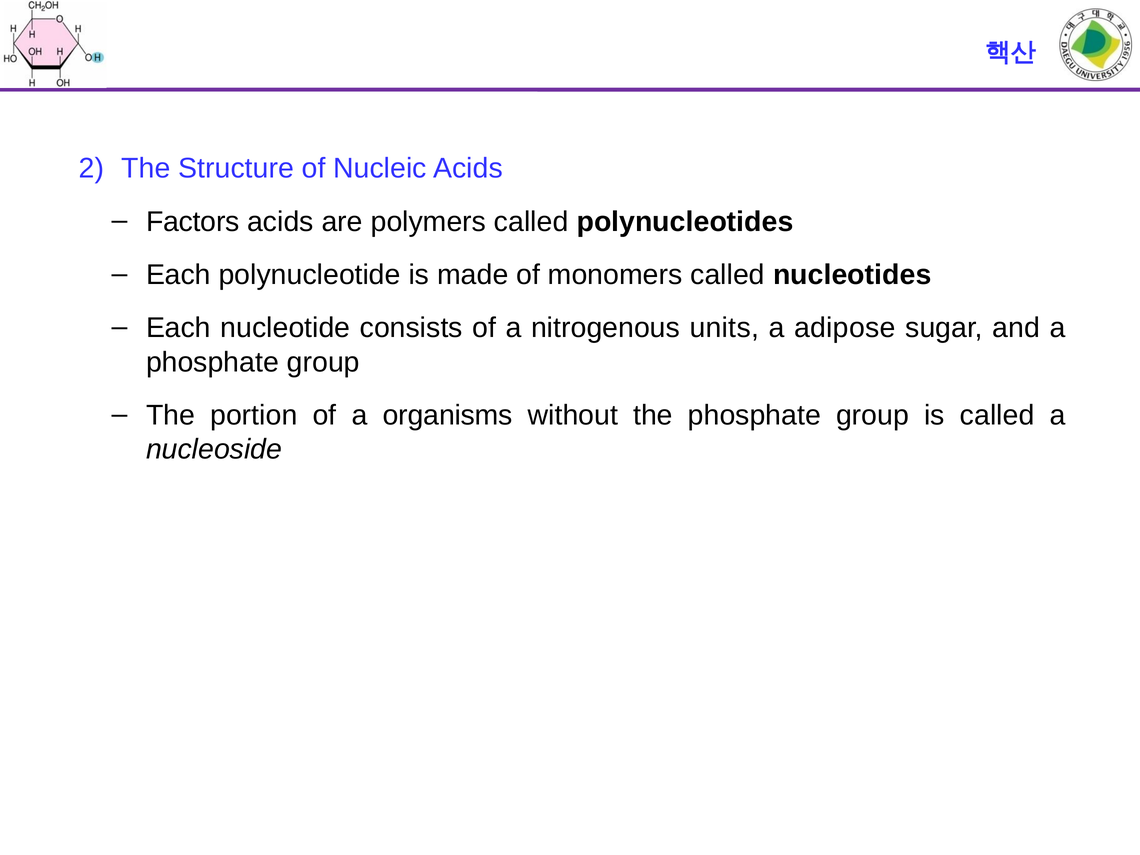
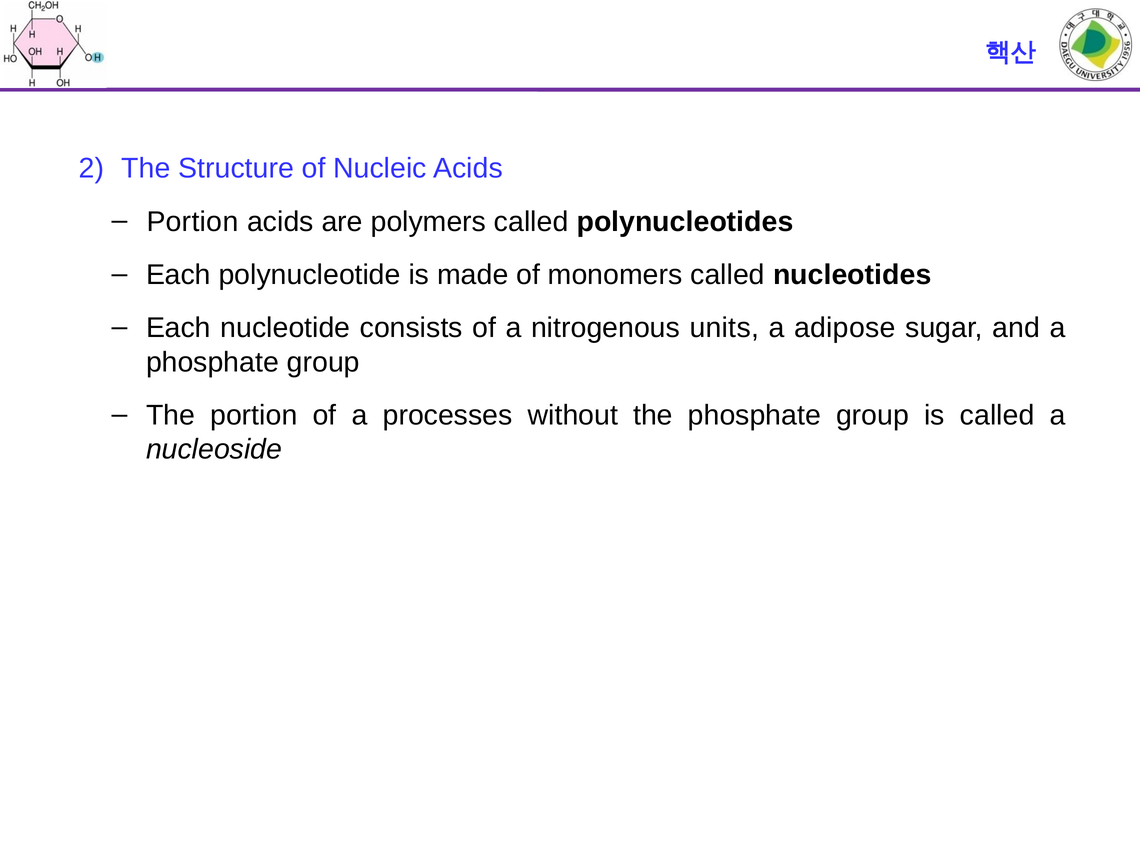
Factors: Factors -> Portion (192, 222)
organisms: organisms -> processes (448, 415)
